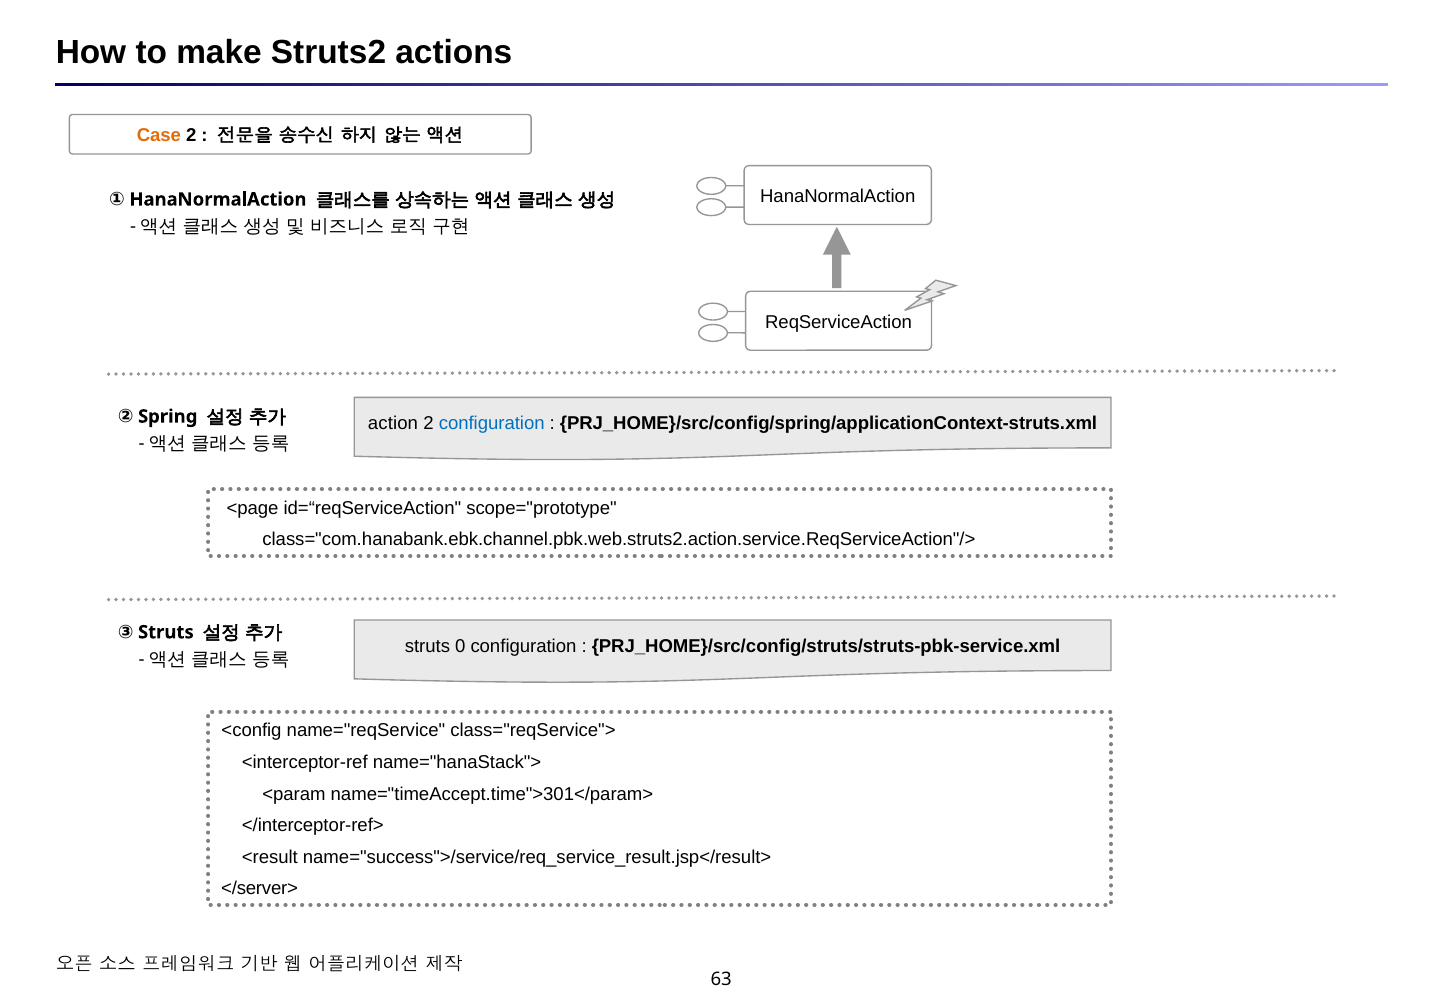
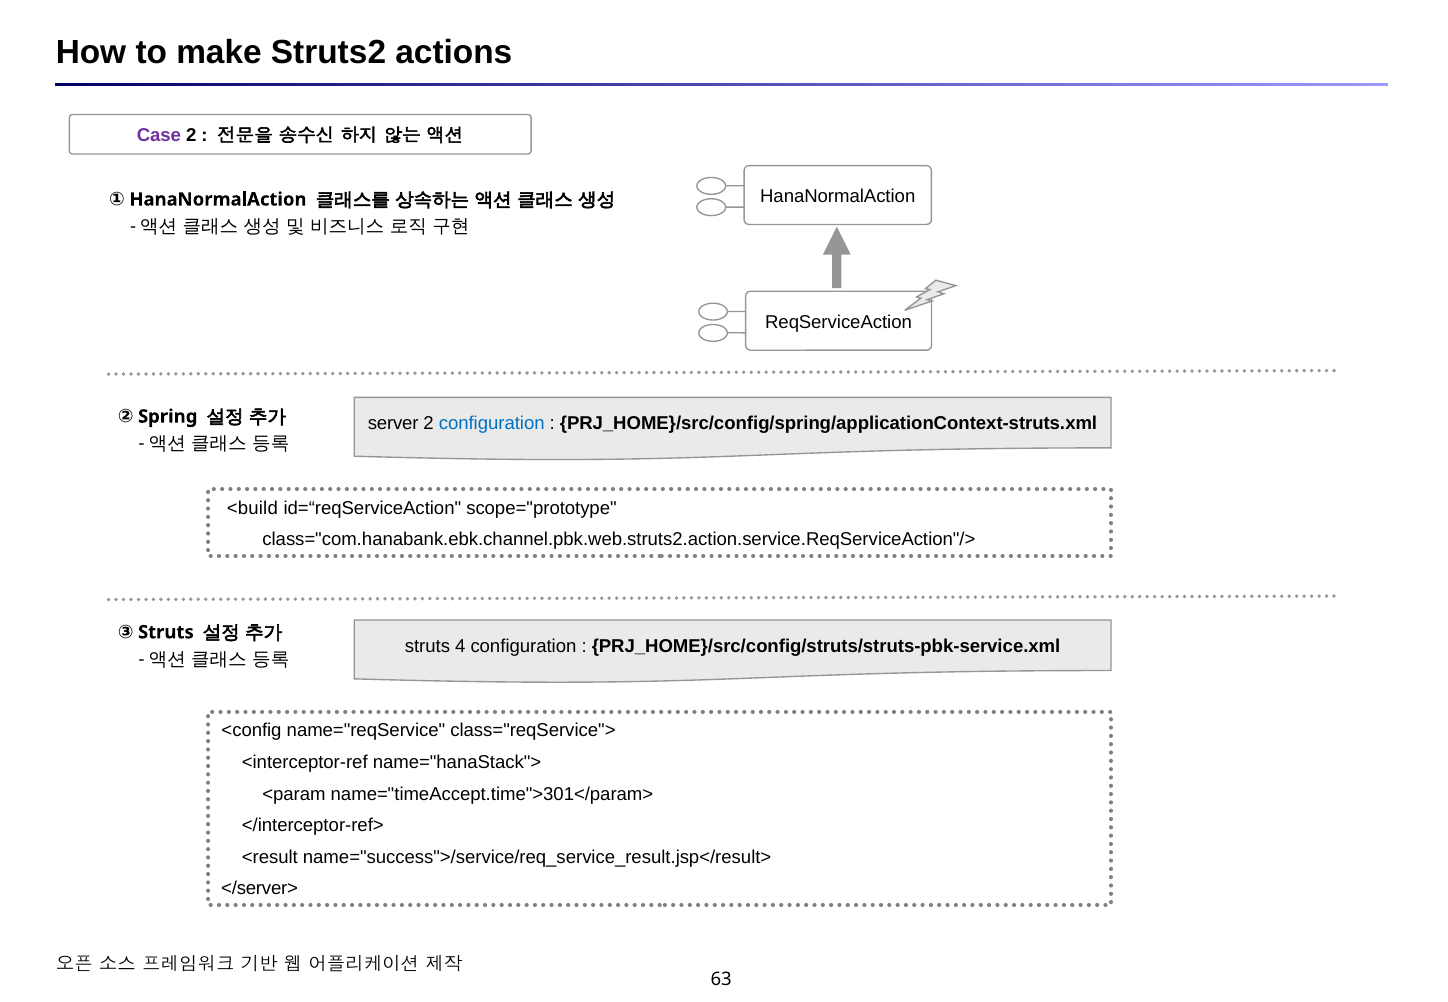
Case colour: orange -> purple (159, 136)
action: action -> server (393, 424)
<page: <page -> <build (252, 508)
0: 0 -> 4 (460, 647)
